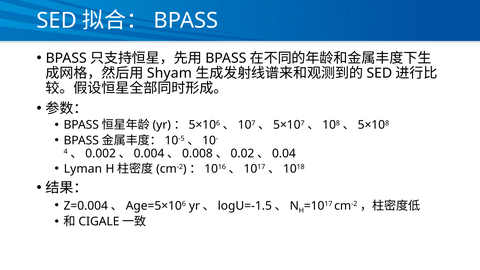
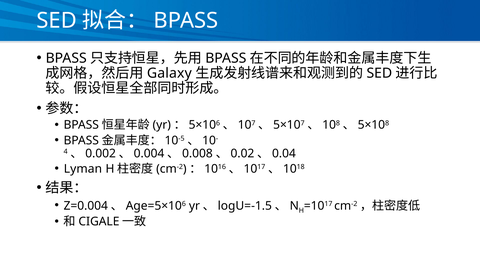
Shyam: Shyam -> Galaxy (169, 73)
